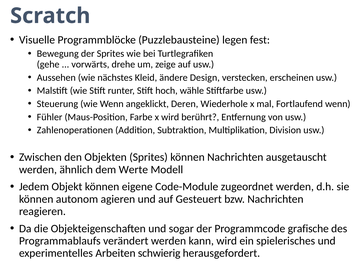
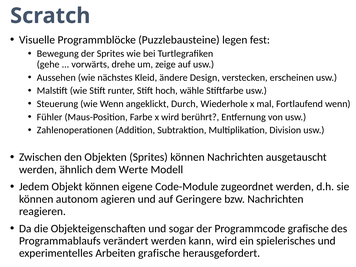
Deren: Deren -> Durch (185, 104)
Gesteuert: Gesteuert -> Geringere (199, 199)
Arbeiten schwierig: schwierig -> grafische (159, 253)
